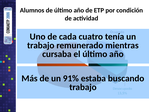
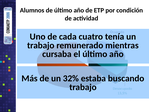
91%: 91% -> 32% (71, 78)
